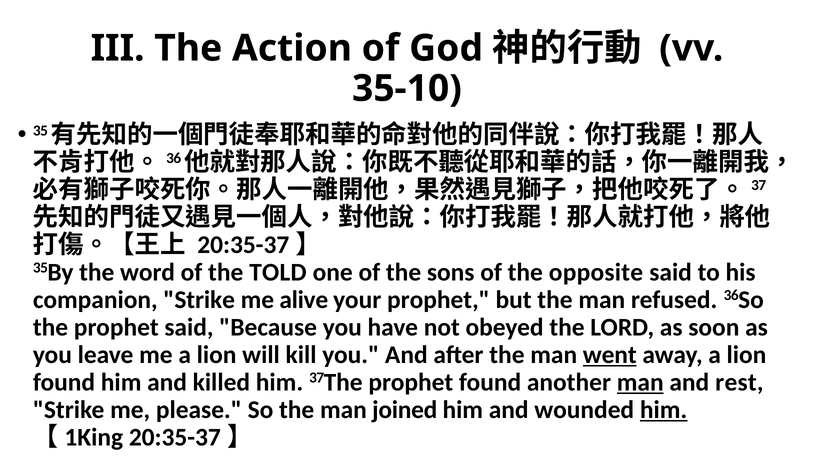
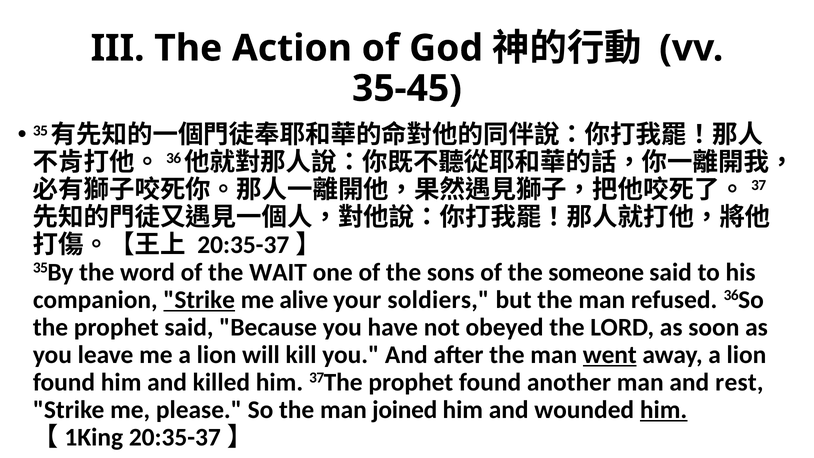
35-10: 35-10 -> 35-45 (407, 89)
TOLD: TOLD -> WAIT (278, 272)
opposite: opposite -> someone (596, 272)
Strike underline: none -> present (199, 300)
your prophet: prophet -> soldiers (438, 300)
man underline: present -> none (640, 382)
